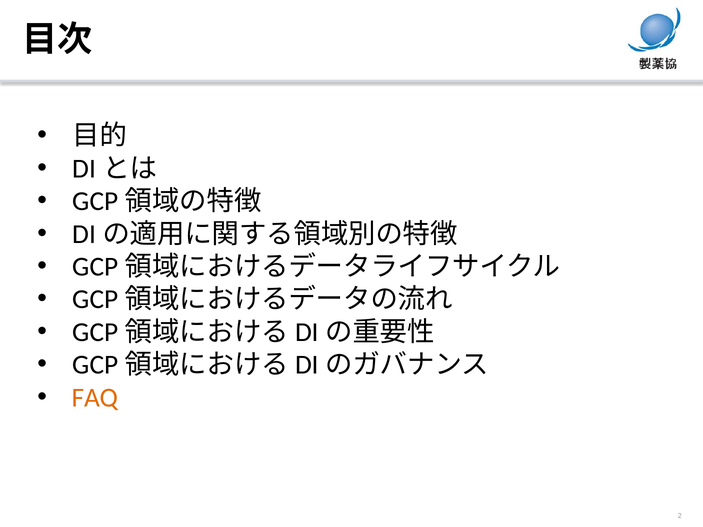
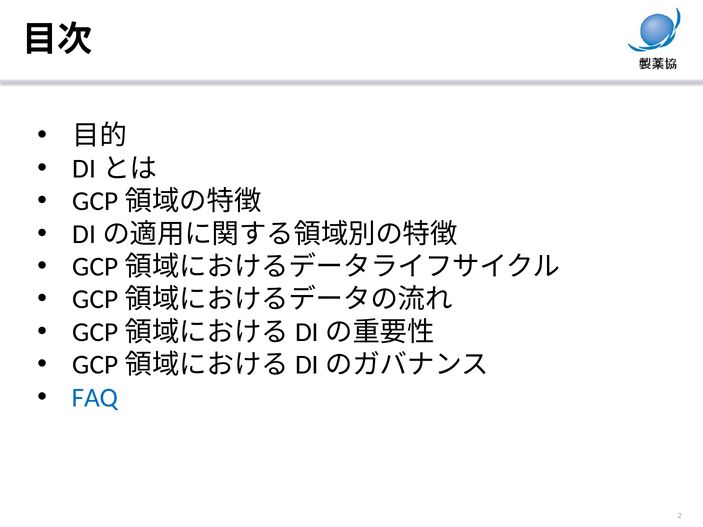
FAQ colour: orange -> blue (95, 398)
